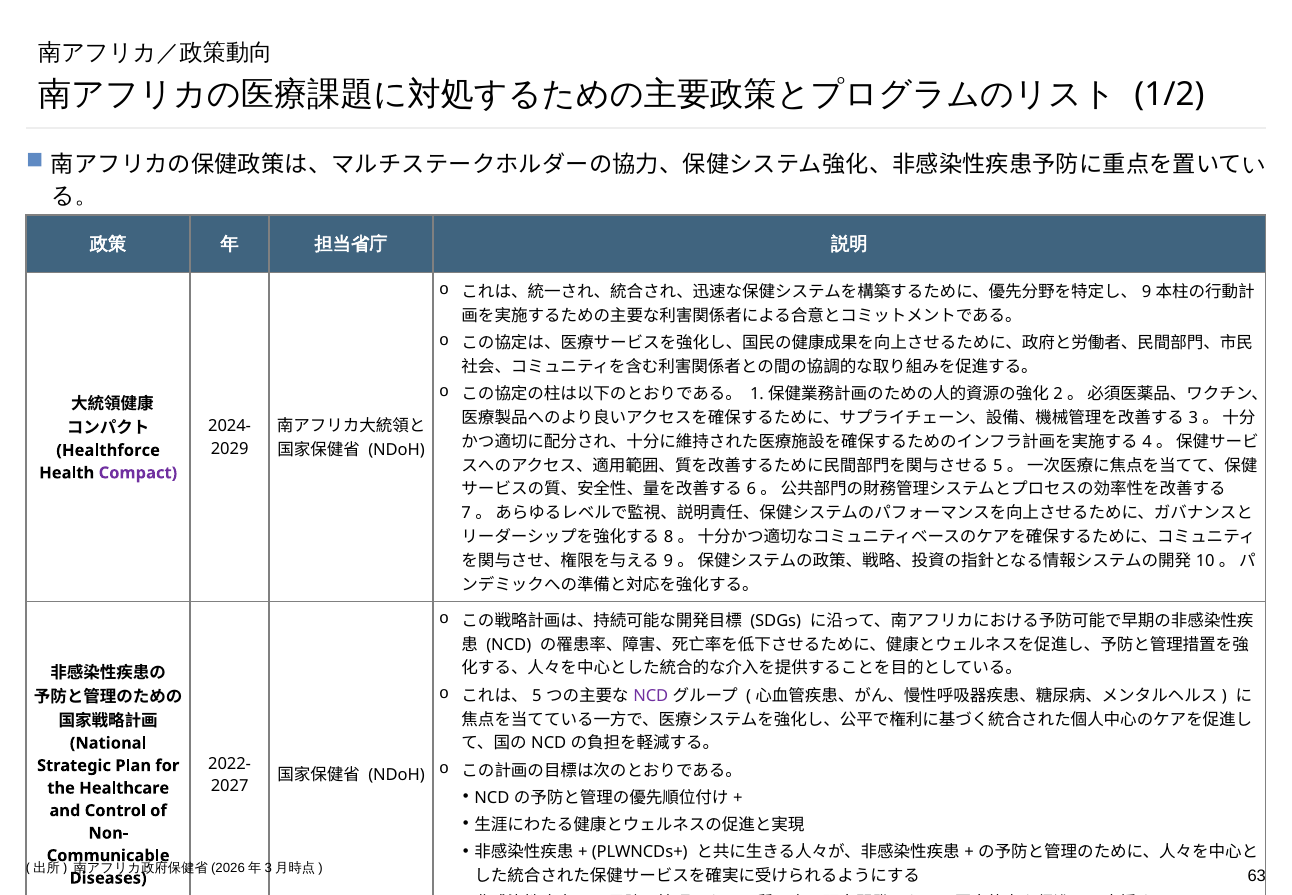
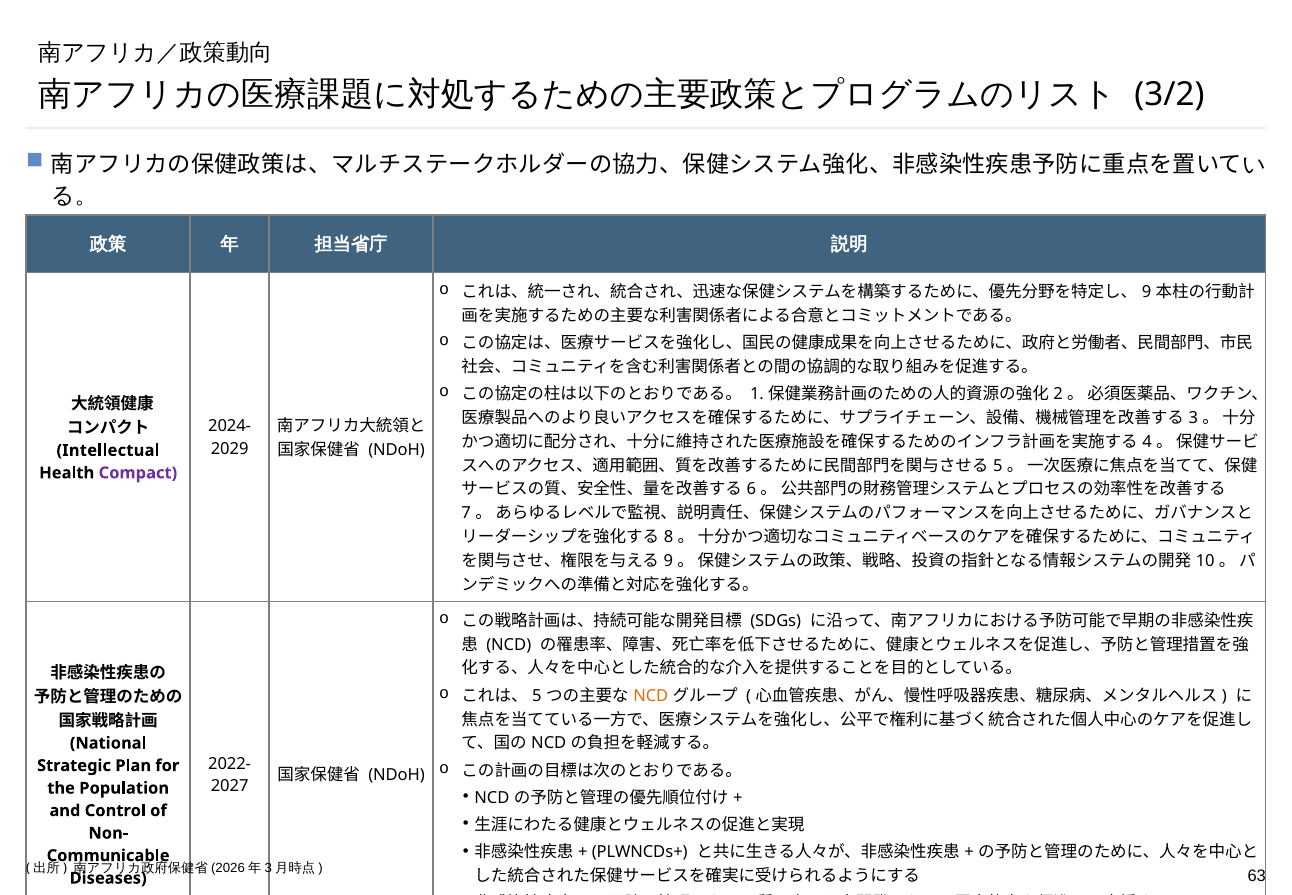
1/2: 1/2 -> 3/2 (1170, 95)
Healthforce: Healthforce -> Intellectual (108, 450)
NCD colour: purple -> orange (651, 695)
Healthcare: Healthcare -> Population (124, 788)
